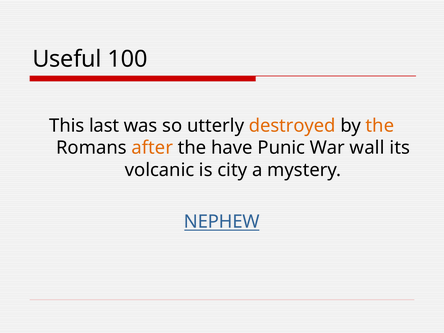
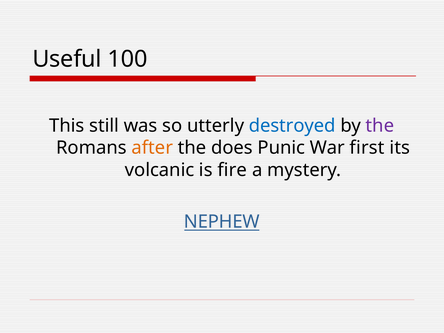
last: last -> still (104, 126)
destroyed colour: orange -> blue (292, 126)
the colour: orange -> purple (380, 126)
have: have -> does (232, 148)
wall: wall -> first (367, 148)
city: city -> fire (232, 170)
